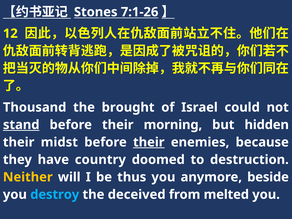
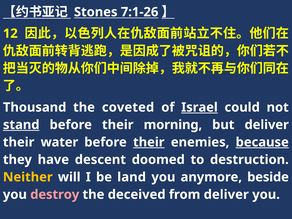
brought: brought -> coveted (128, 107)
Israel underline: none -> present (199, 107)
but hidden: hidden -> deliver (267, 125)
midst: midst -> water (59, 142)
because underline: none -> present (262, 142)
country: country -> descent (100, 160)
thus: thus -> land (132, 177)
destroy colour: light blue -> pink (55, 195)
from melted: melted -> deliver (226, 195)
